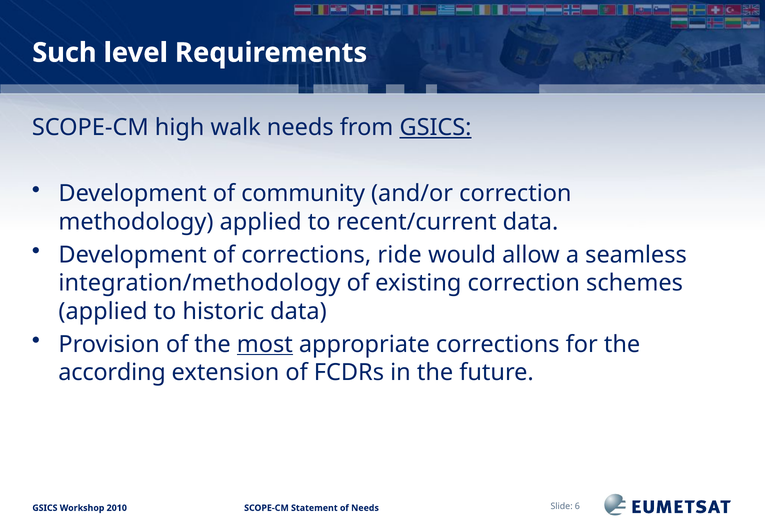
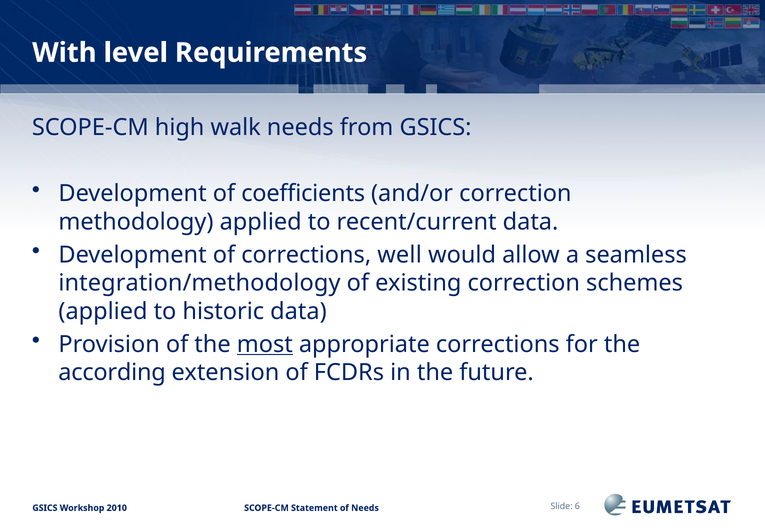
Such: Such -> With (64, 53)
GSICS underline: present -> none (436, 128)
community: community -> coefficients (303, 193)
ride: ride -> well (400, 255)
